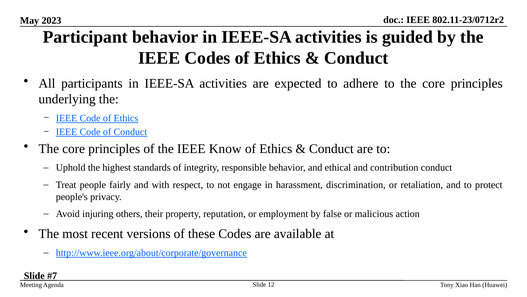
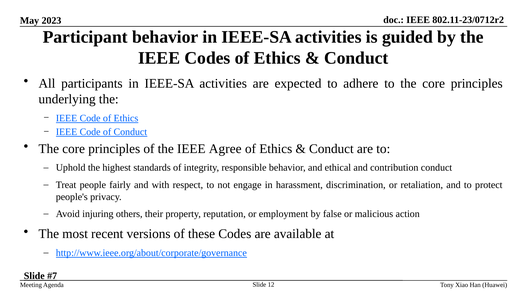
Know: Know -> Agree (225, 149)
